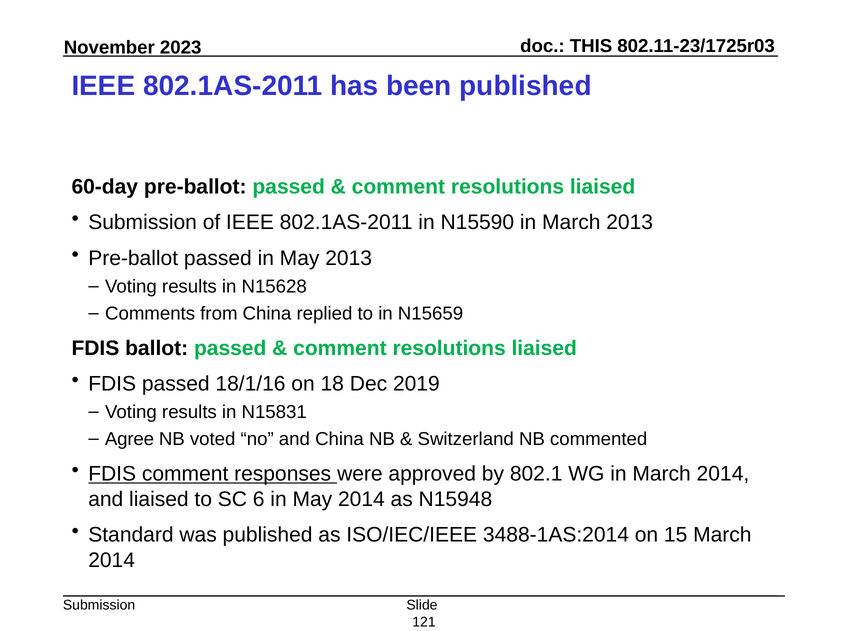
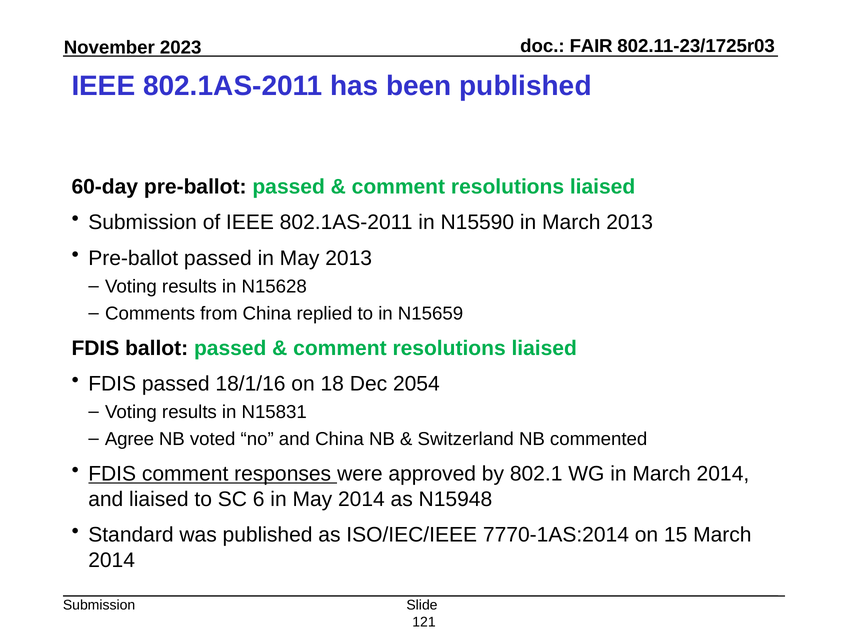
THIS: THIS -> FAIR (591, 46)
2019: 2019 -> 2054 (416, 384)
3488-1AS:2014: 3488-1AS:2014 -> 7770-1AS:2014 (556, 535)
